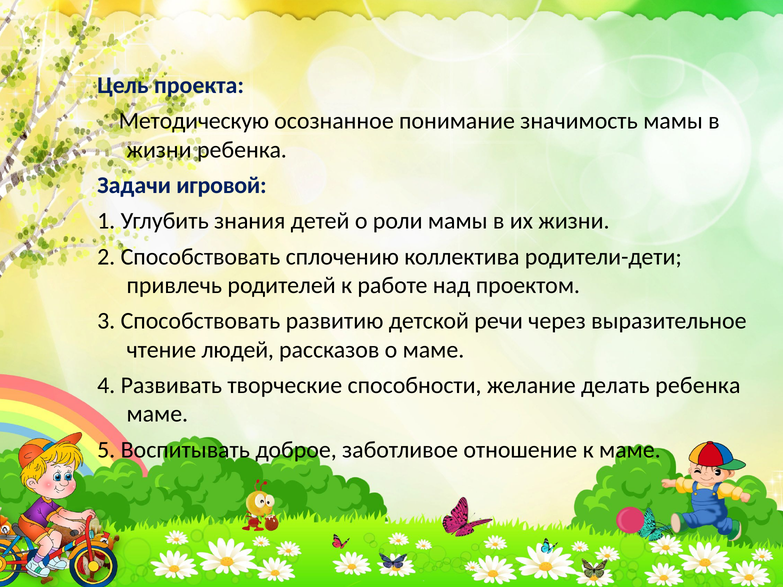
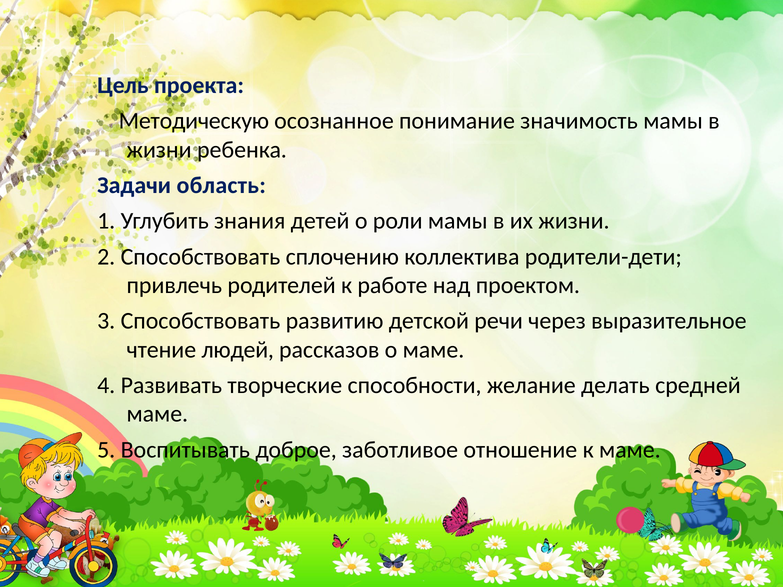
игровой: игровой -> область (221, 185)
делать ребенка: ребенка -> средней (698, 386)
